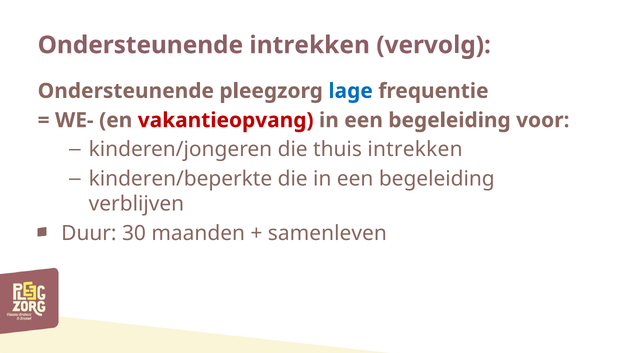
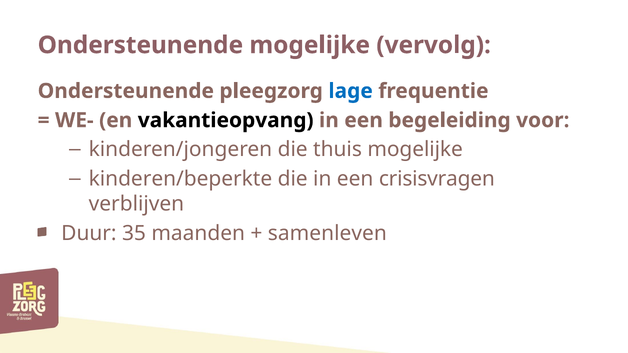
Ondersteunende intrekken: intrekken -> mogelijke (310, 45)
vakantieopvang colour: red -> black (226, 120)
thuis intrekken: intrekken -> mogelijke (415, 150)
die in een begeleiding: begeleiding -> crisisvragen (437, 179)
30: 30 -> 35 (134, 233)
